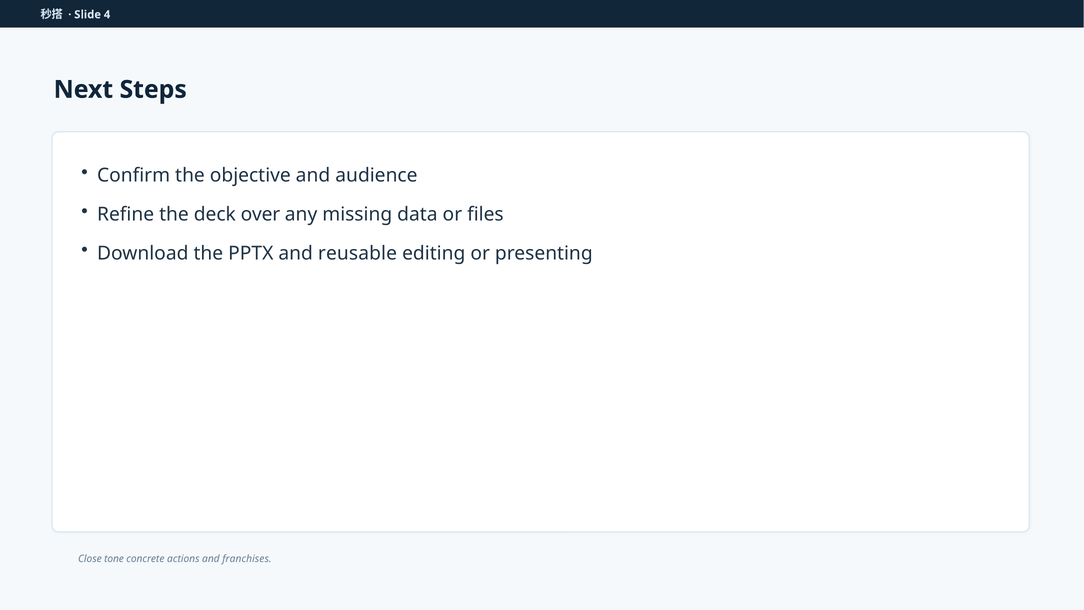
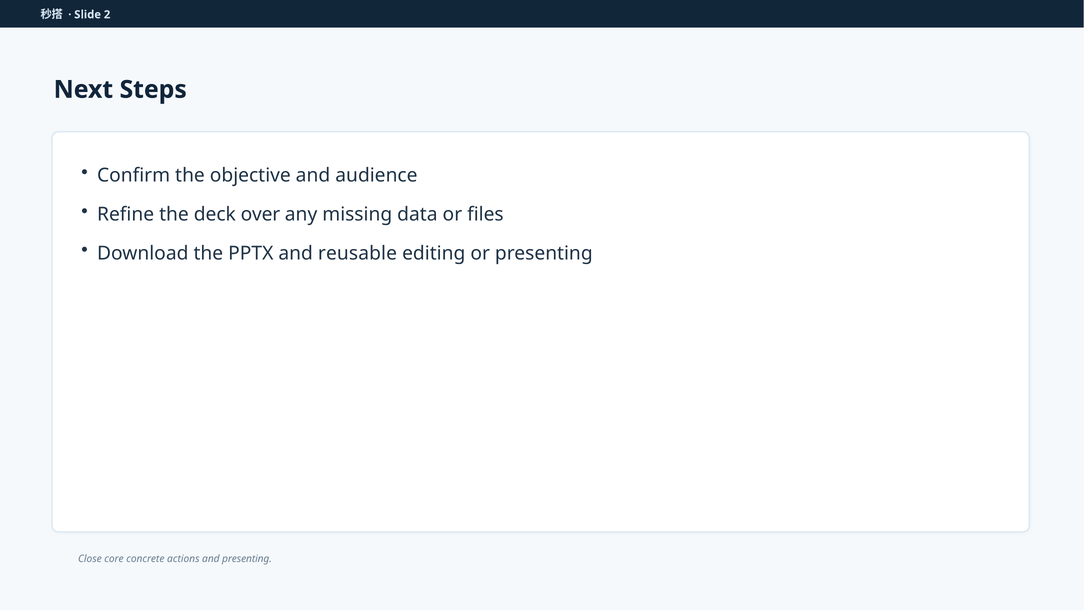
4: 4 -> 2 (107, 15)
tone: tone -> core (114, 558)
and franchises: franchises -> presenting (247, 558)
